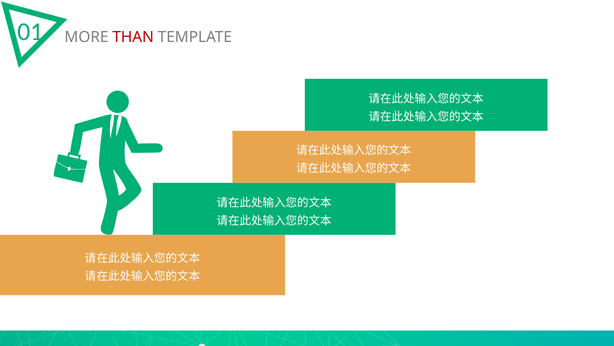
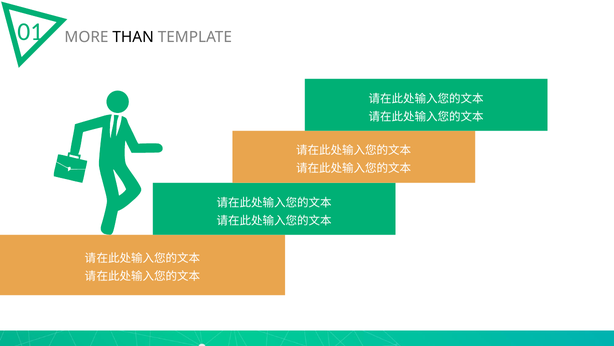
THAN colour: red -> black (133, 37)
